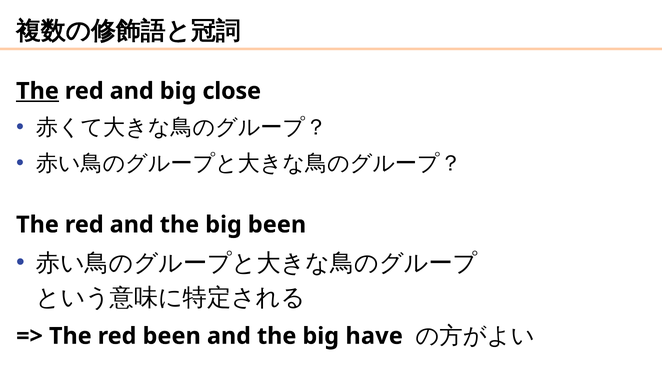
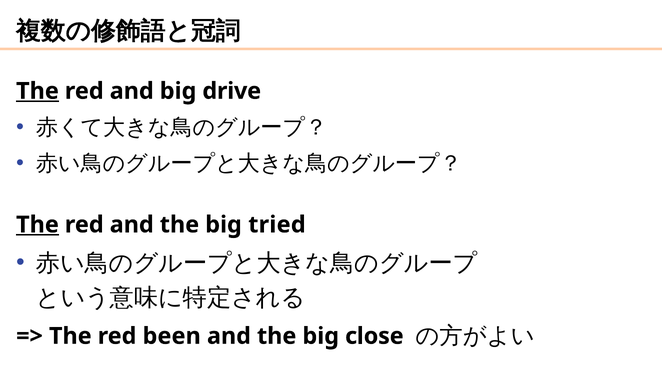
close: close -> drive (232, 91)
The underline: none -> present (37, 225)
big been: been -> tried (277, 225)
have: have -> close (374, 336)
